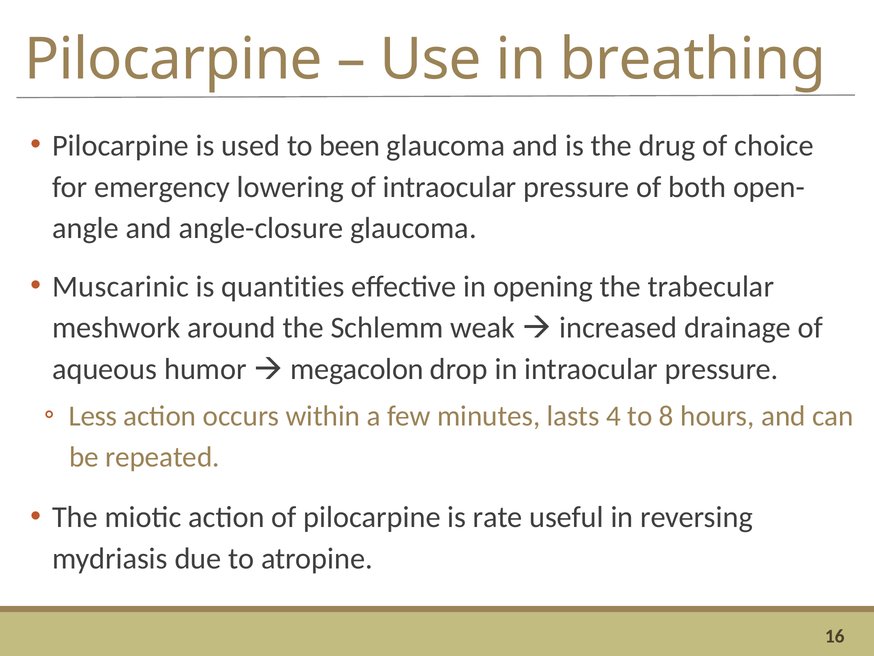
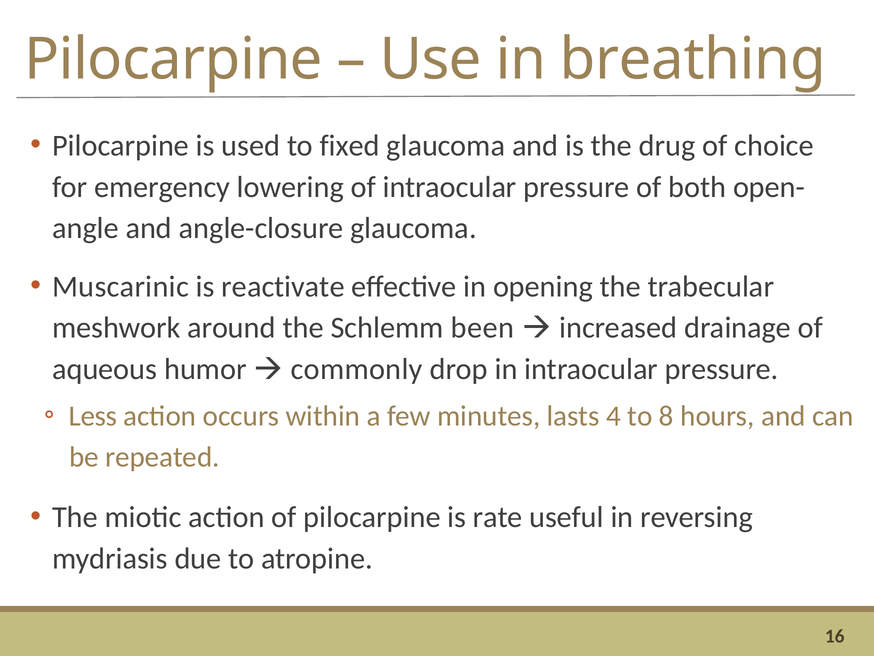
been: been -> fixed (350, 146)
quantities: quantities -> reactivate (283, 286)
weak: weak -> been (482, 328)
megacolon: megacolon -> commonly (357, 369)
